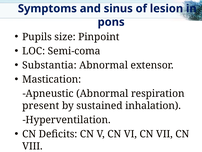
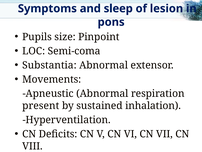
sinus: sinus -> sleep (118, 9)
Mastication: Mastication -> Movements (52, 79)
